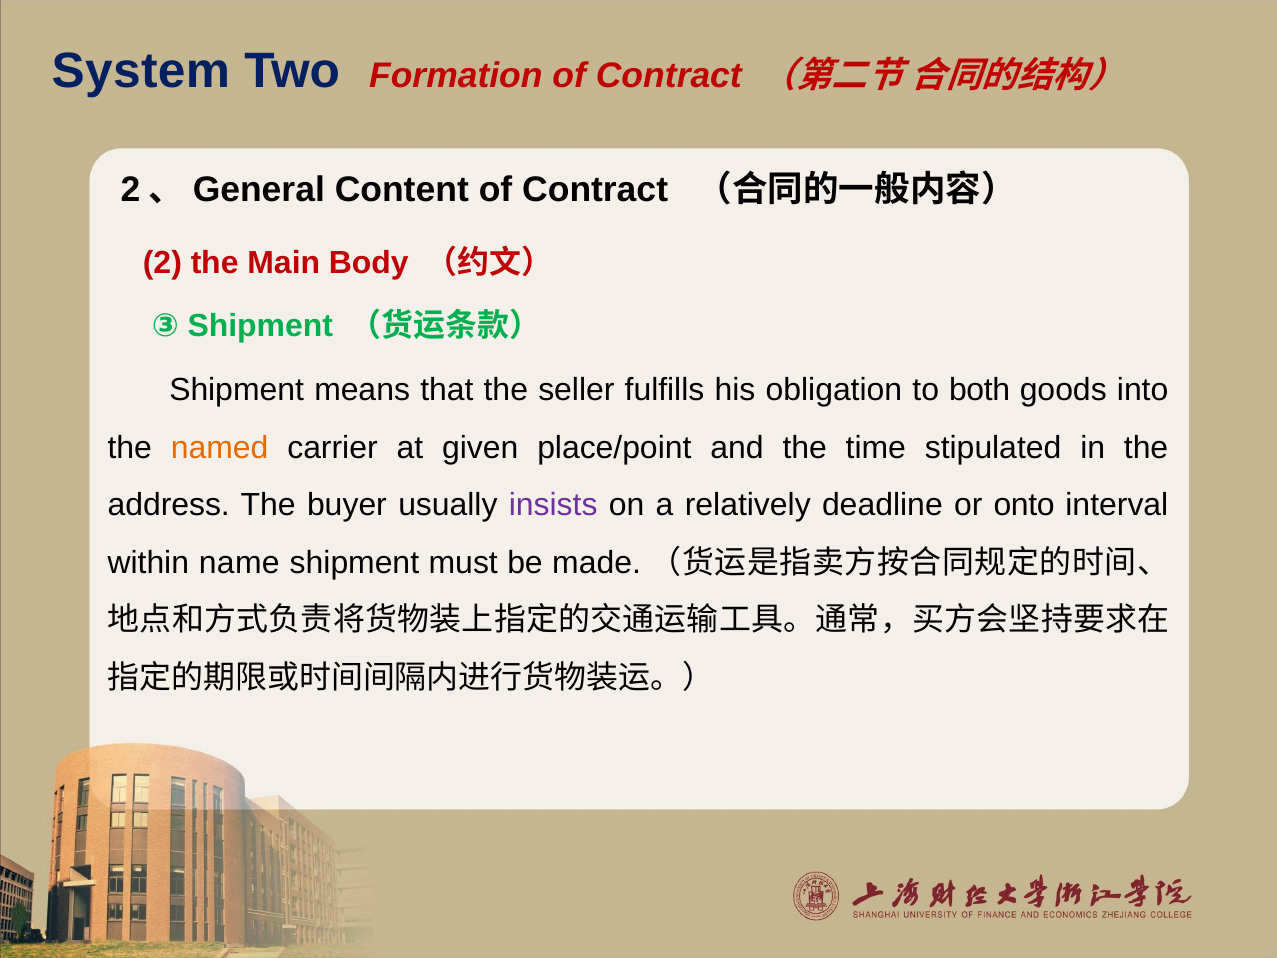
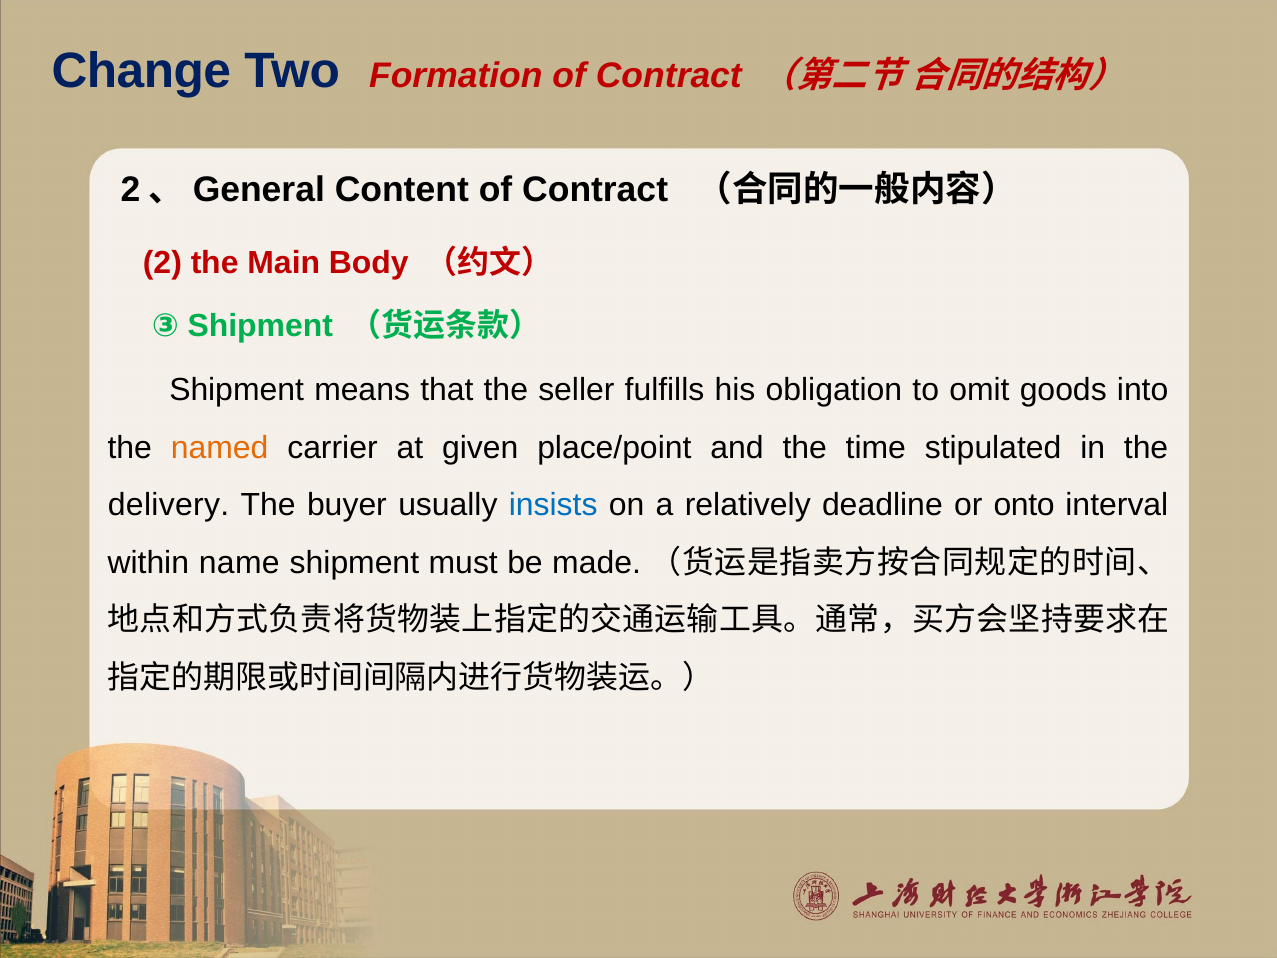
System: System -> Change (141, 71)
both: both -> omit (979, 390)
address: address -> delivery (169, 505)
insists colour: purple -> blue (553, 505)
